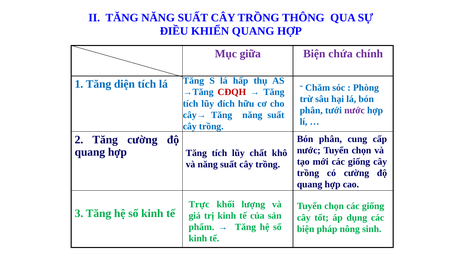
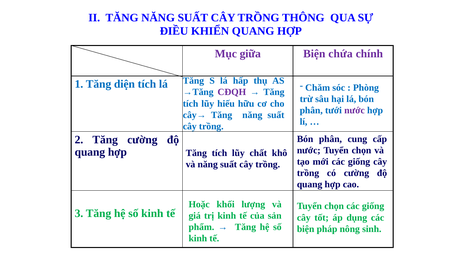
CĐQH colour: red -> purple (232, 92)
đích: đích -> hiếu (226, 104)
Trực: Trực -> Hoặc (199, 205)
